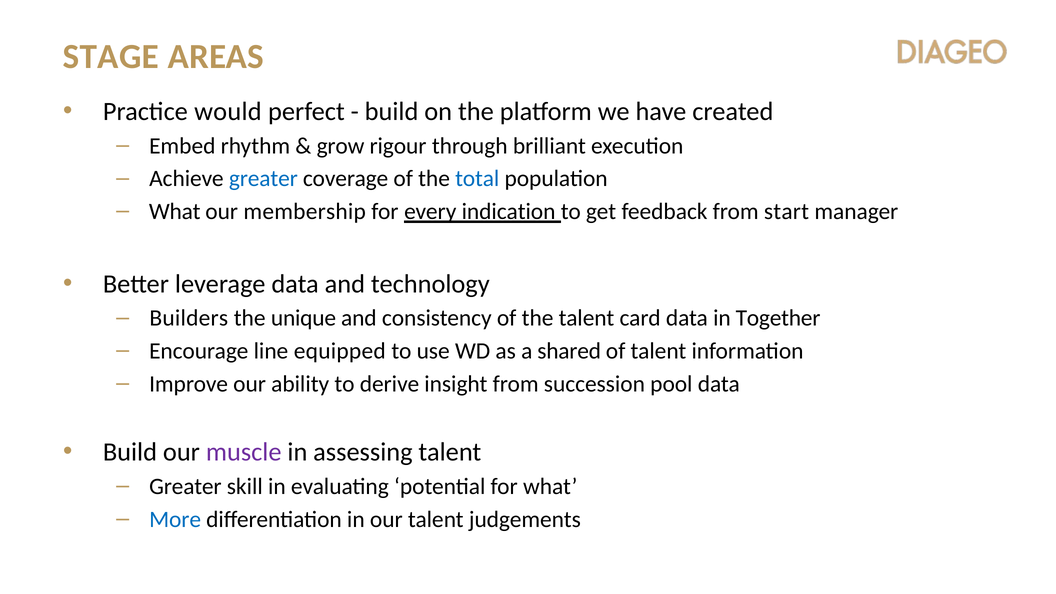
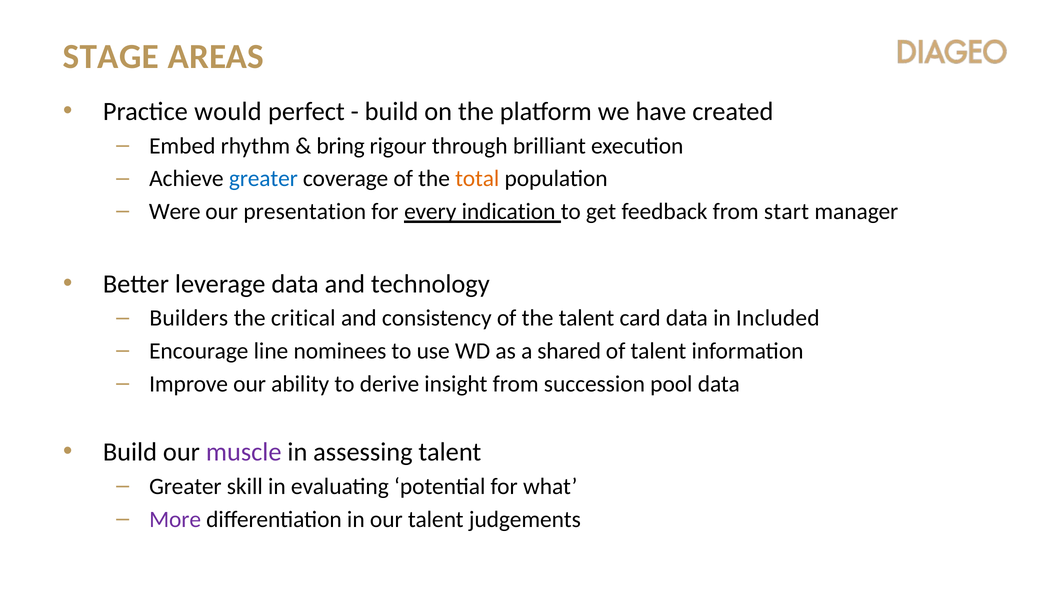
grow: grow -> bring (341, 146)
total colour: blue -> orange (477, 179)
What: What -> Were (175, 211)
membership: membership -> presentation (305, 211)
unique: unique -> critical (303, 318)
Together: Together -> Included (778, 318)
equipped: equipped -> nominees (340, 351)
More colour: blue -> purple (175, 519)
